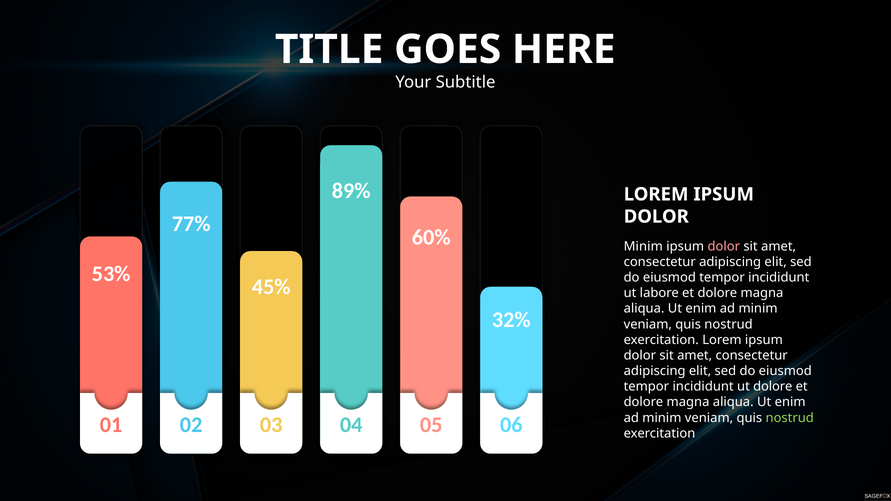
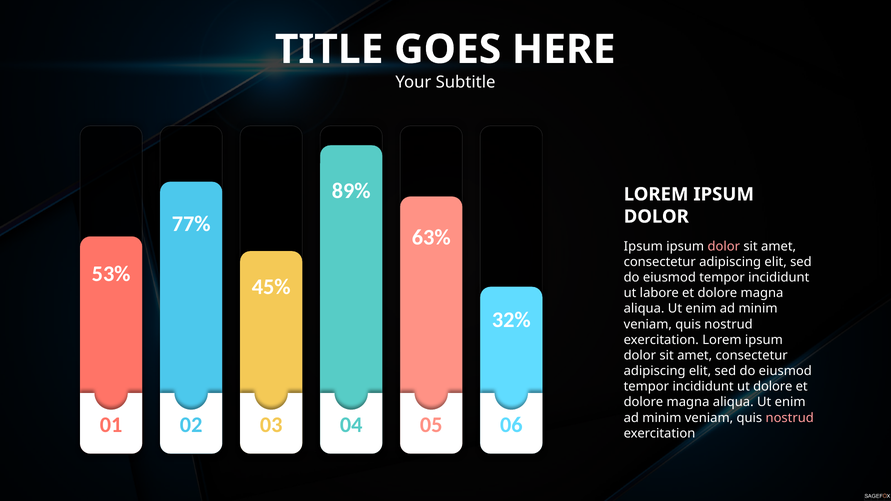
60%: 60% -> 63% (431, 237)
Minim: Minim -> Ipsum (643, 246)
nostrud colour: light green -> pink (790, 418)
